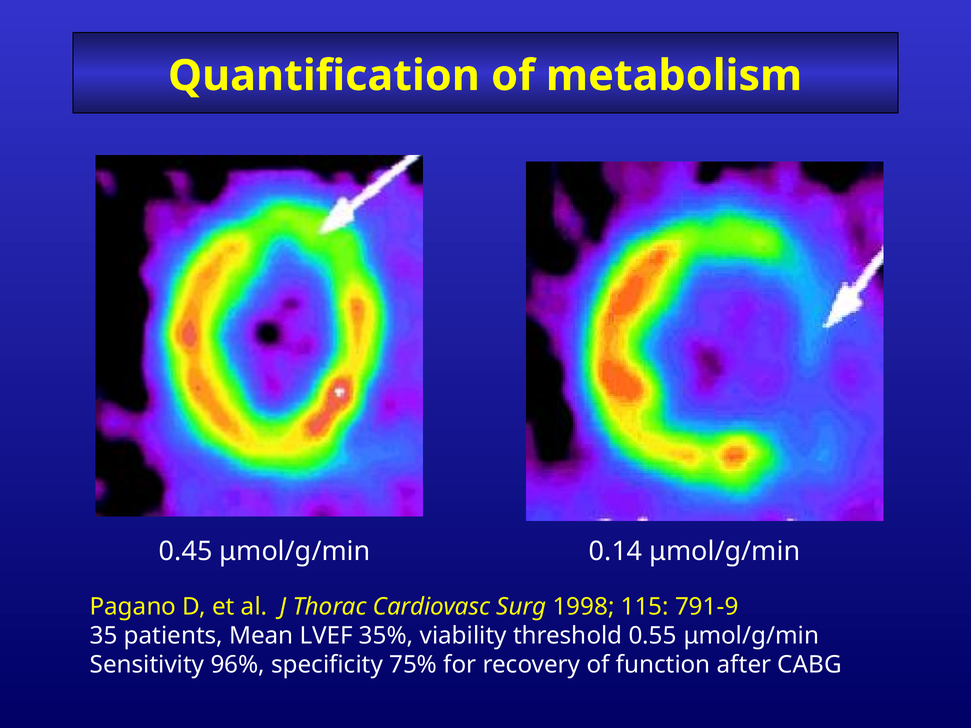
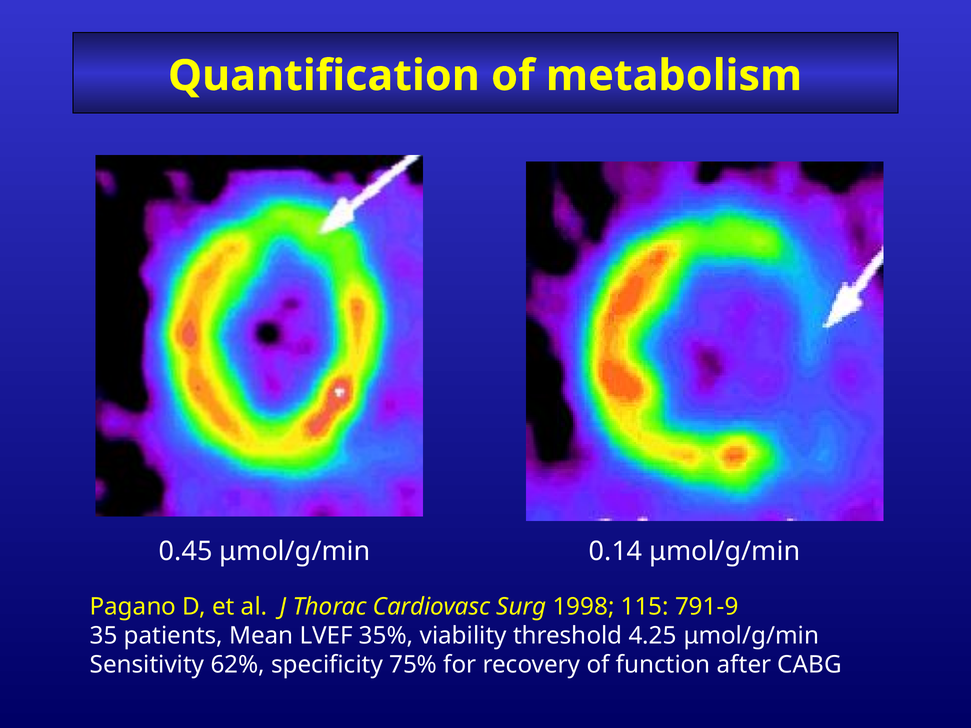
0.55: 0.55 -> 4.25 (653, 636)
96%: 96% -> 62% (238, 665)
